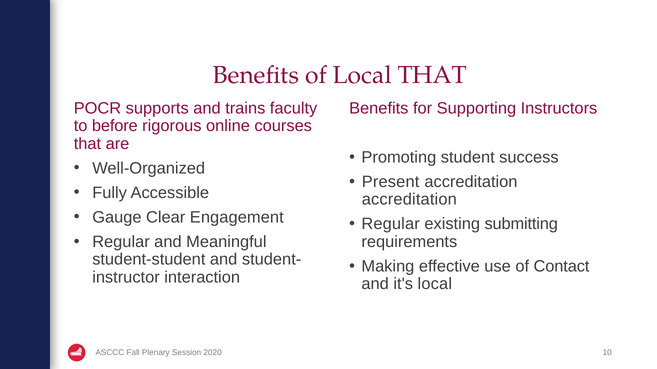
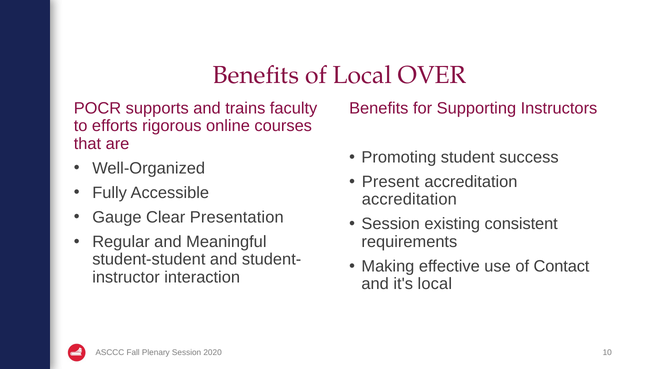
Local THAT: THAT -> OVER (432, 75)
before: before -> efforts (115, 126)
Engagement: Engagement -> Presentation (237, 218)
Regular: Regular -> Session (391, 224)
submitting: submitting -> consistent (521, 224)
